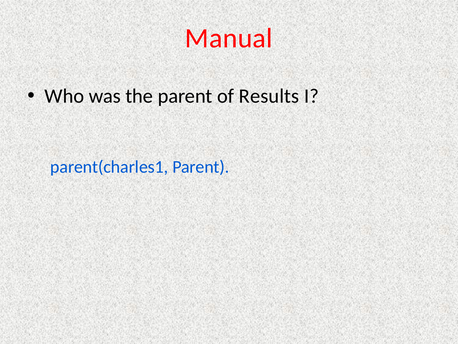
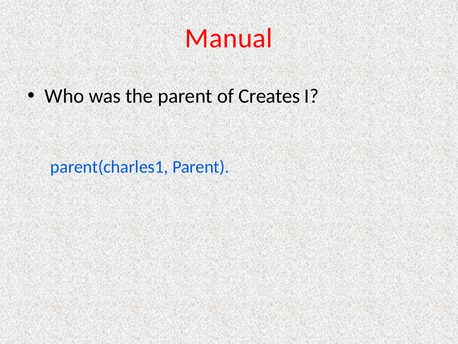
Results: Results -> Creates (269, 96)
